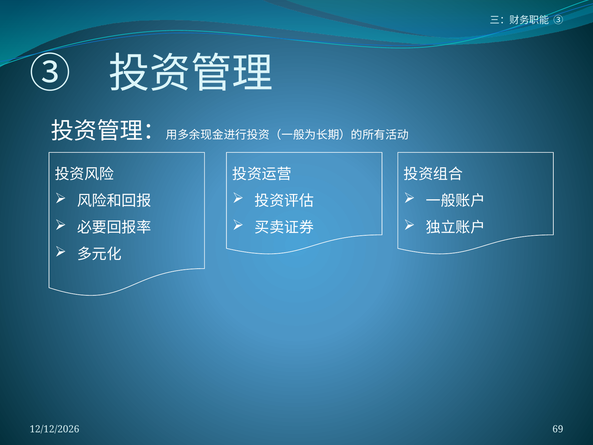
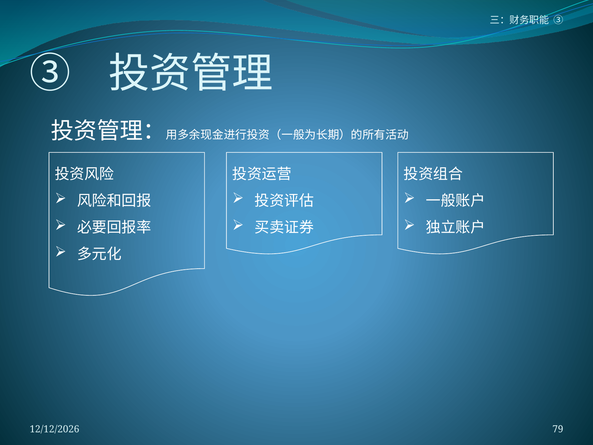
69: 69 -> 79 (558, 429)
